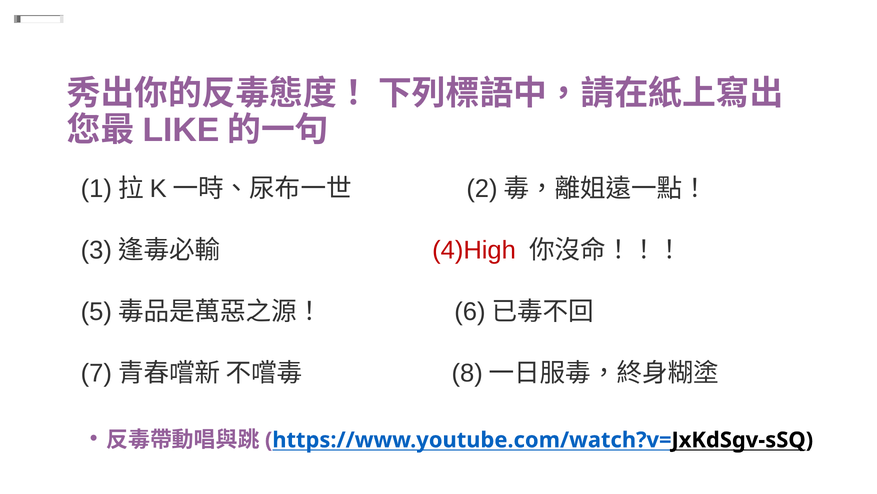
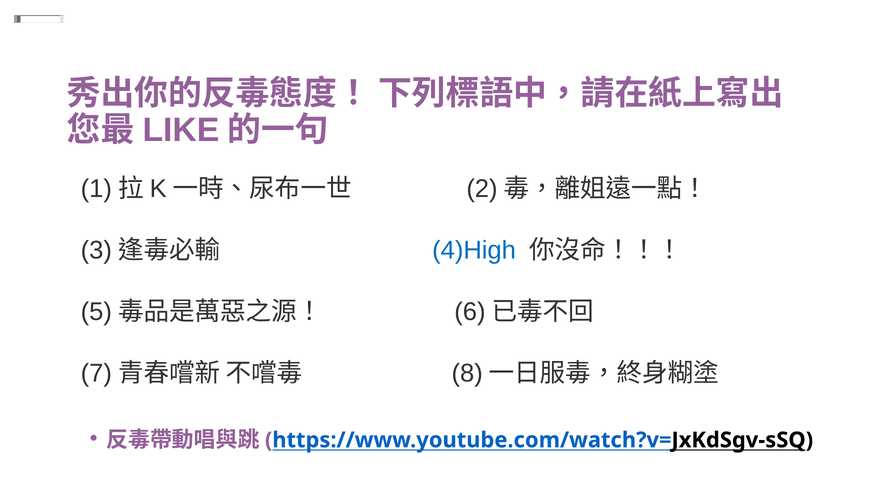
4)High colour: red -> blue (474, 250)
